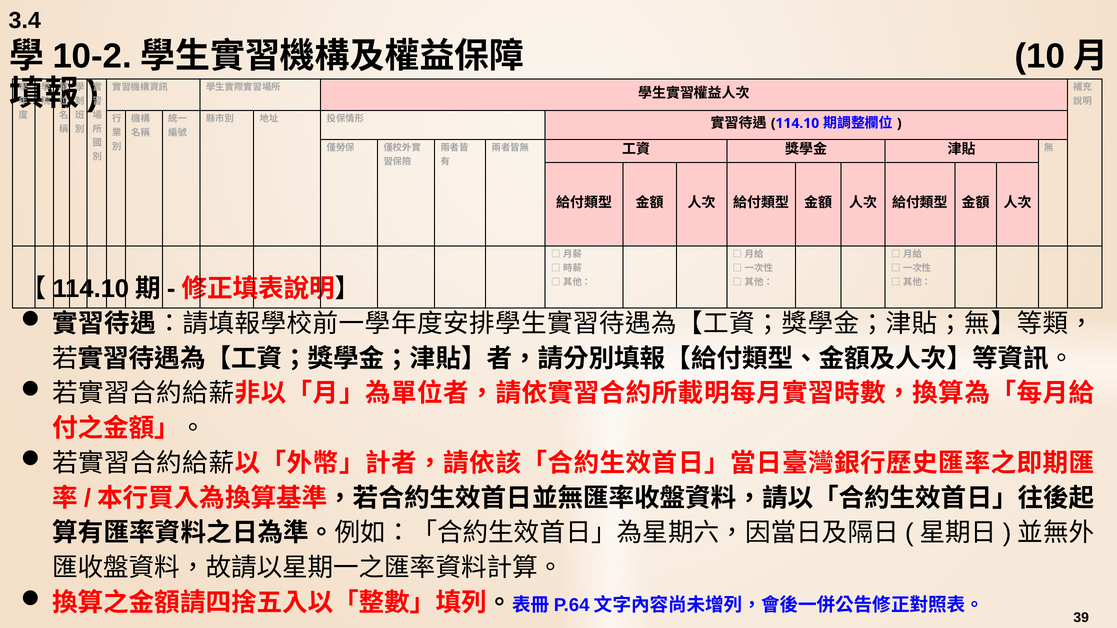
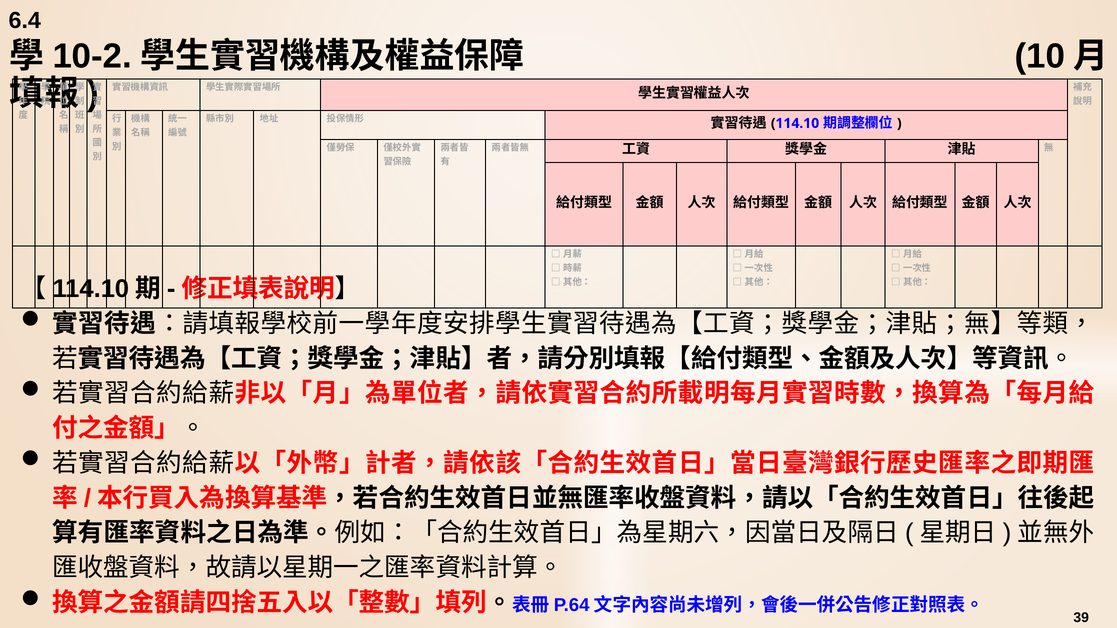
3.4: 3.4 -> 6.4 (25, 20)
